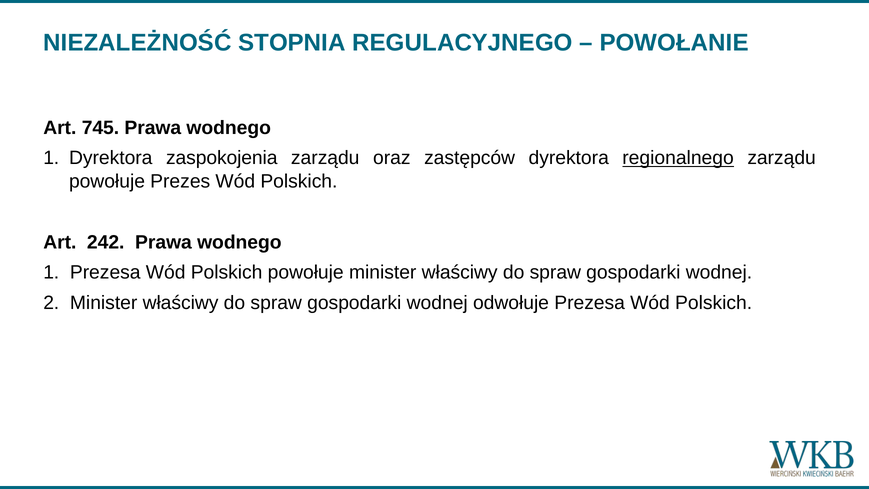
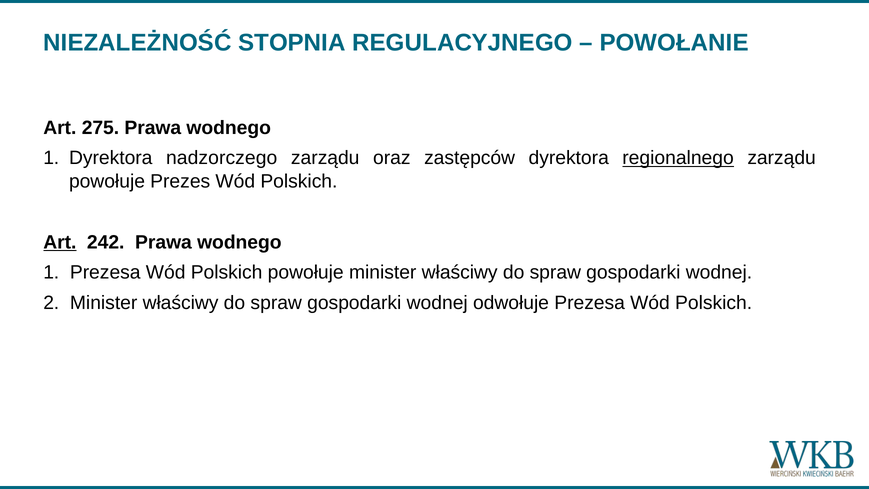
745: 745 -> 275 (100, 128)
zaspokojenia: zaspokojenia -> nadzorczego (222, 158)
Art underline: none -> present (60, 242)
